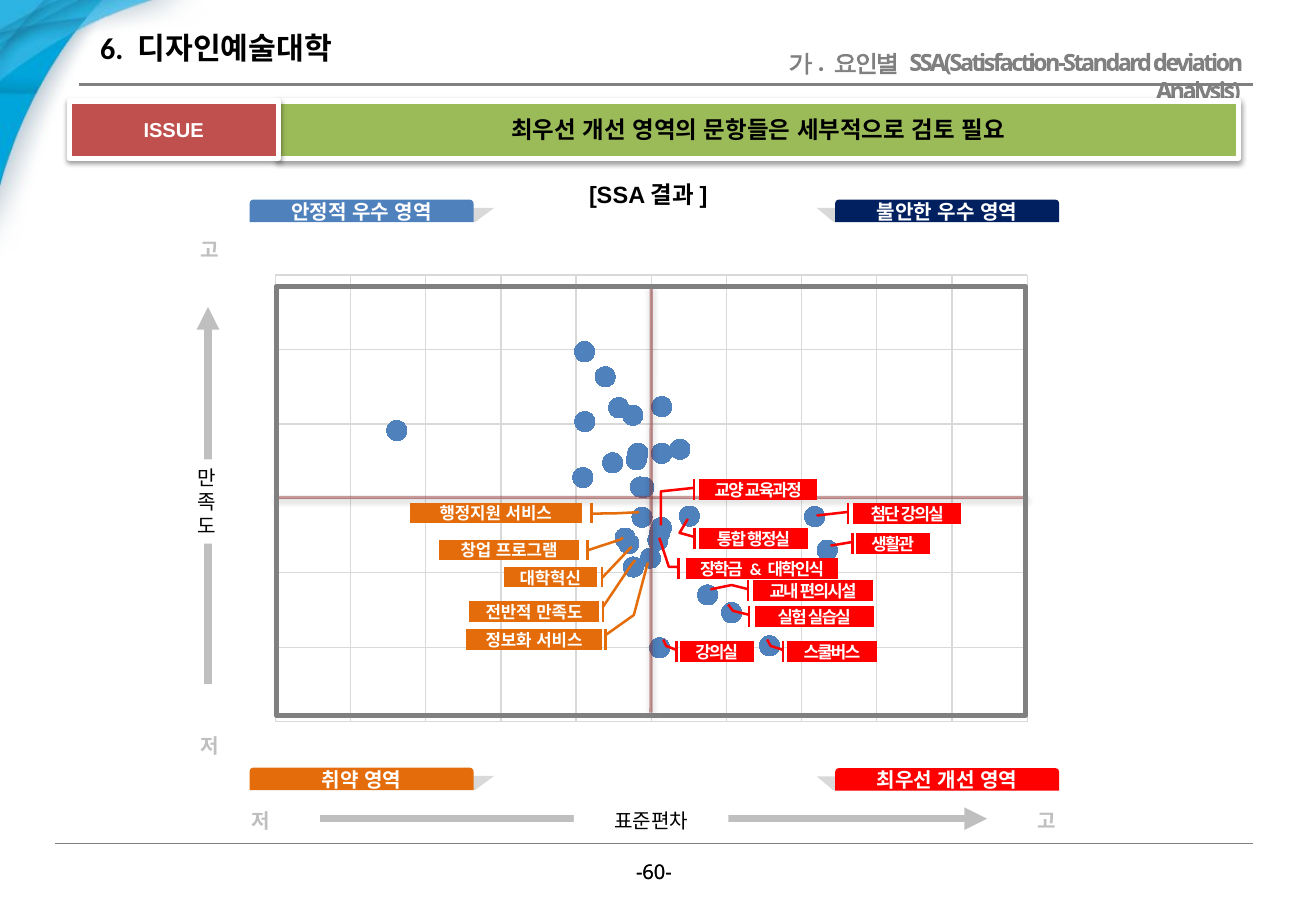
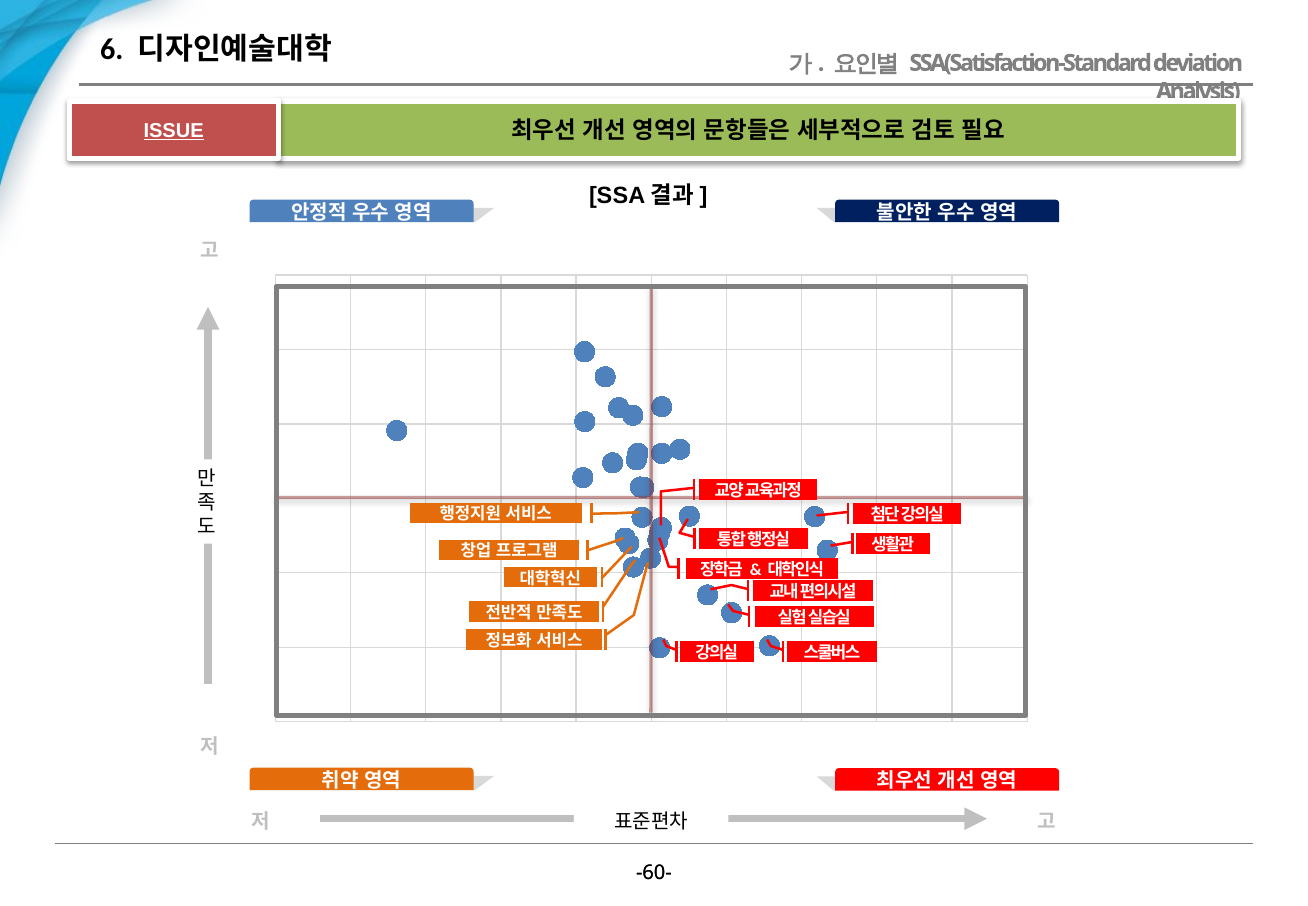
ISSUE underline: none -> present (174, 131)
